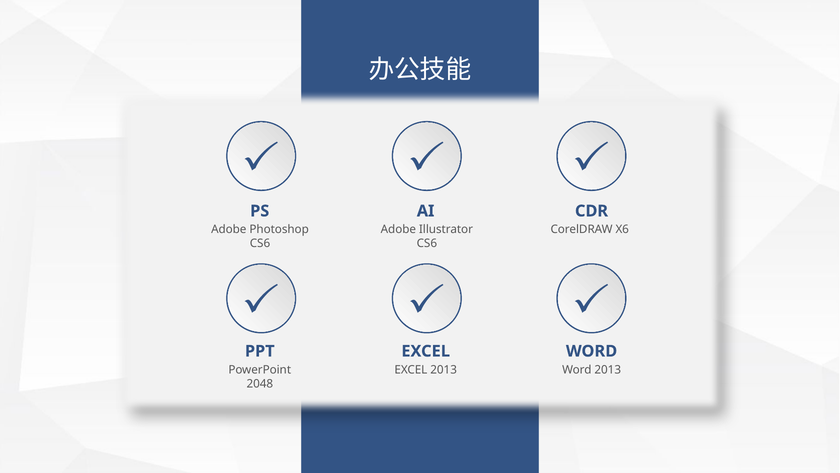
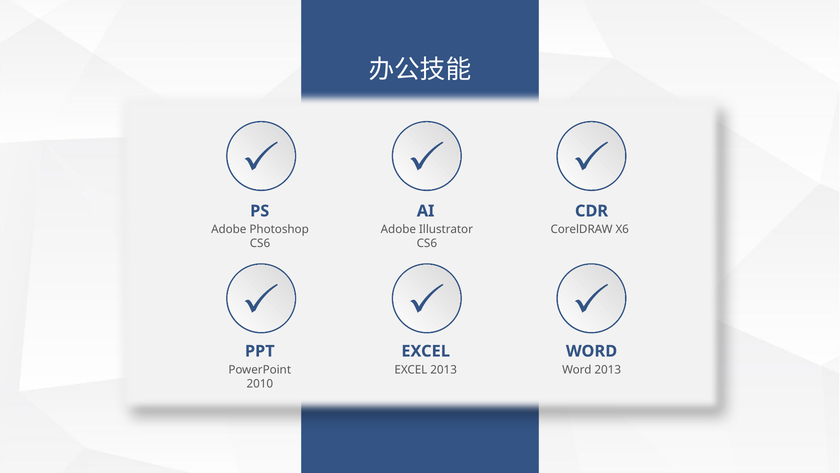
2048: 2048 -> 2010 (260, 383)
